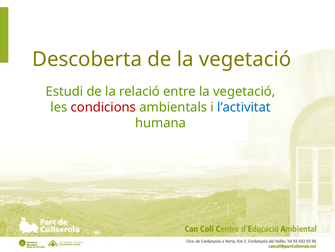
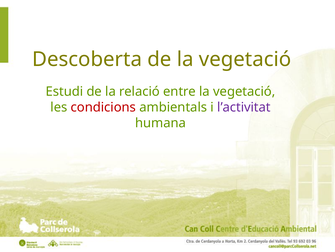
l’activitat colour: blue -> purple (244, 107)
